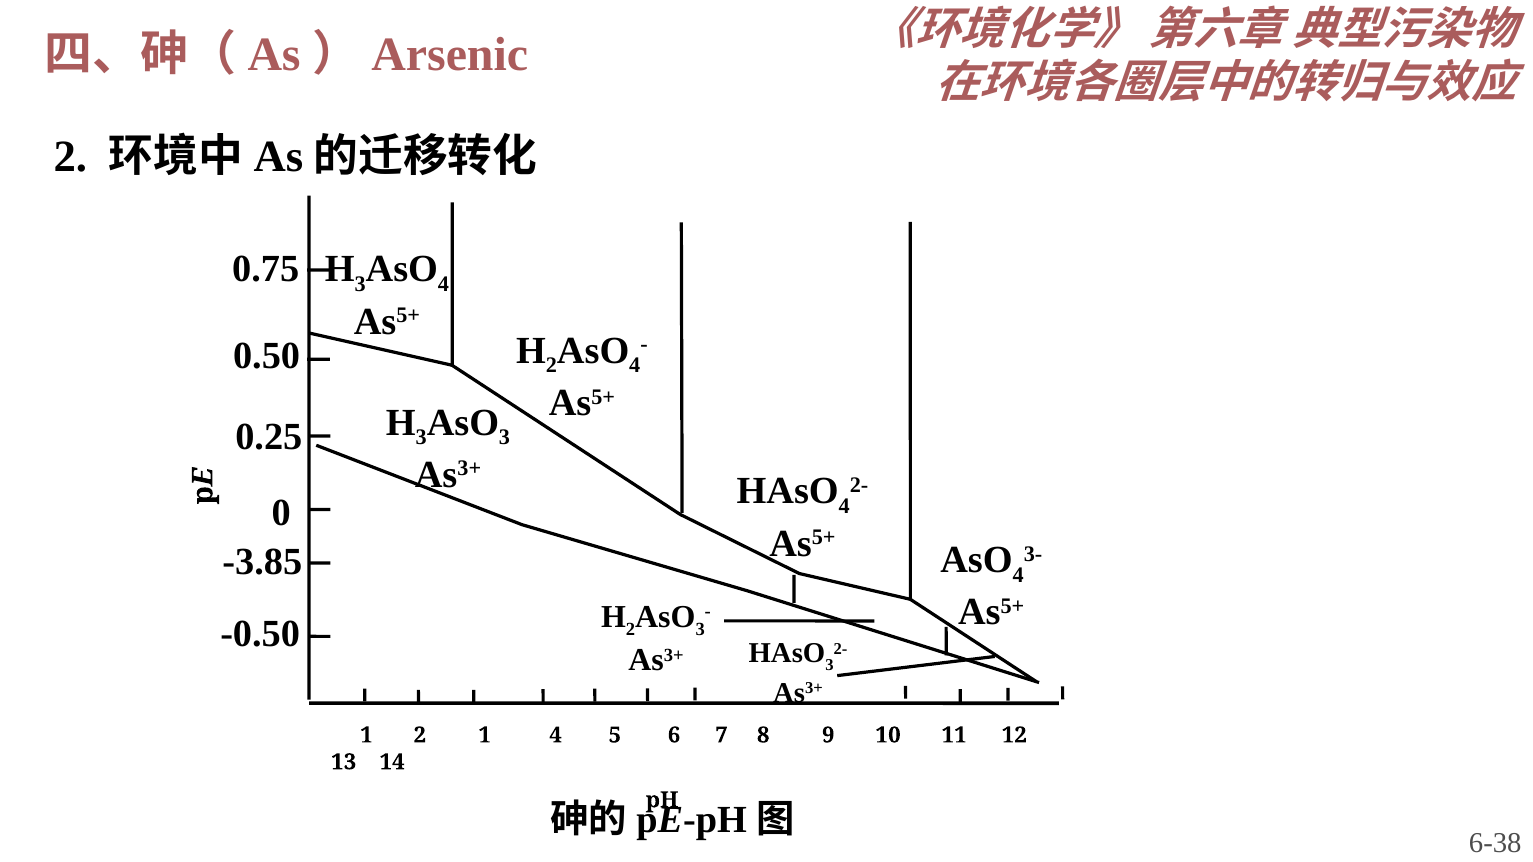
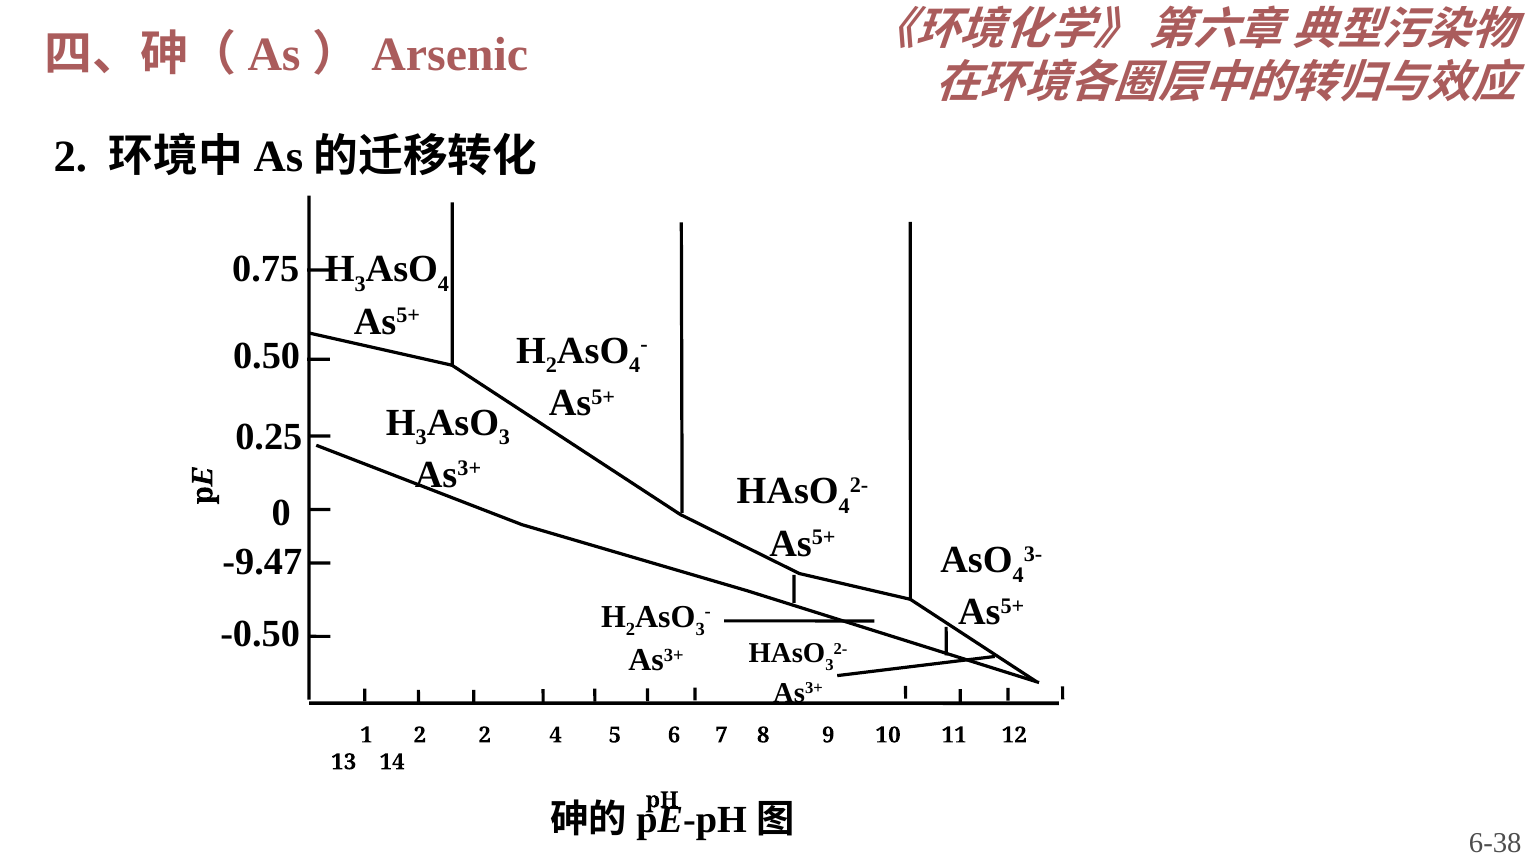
-3.85: -3.85 -> -9.47 (262, 562)
2 1: 1 -> 2 (485, 735)
